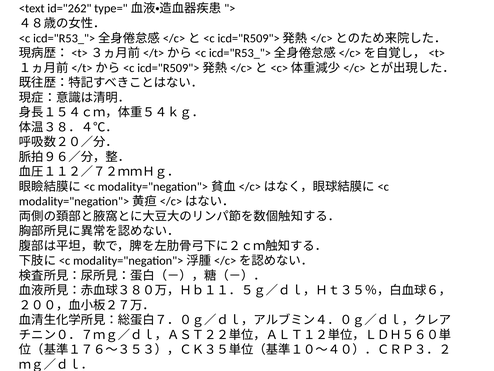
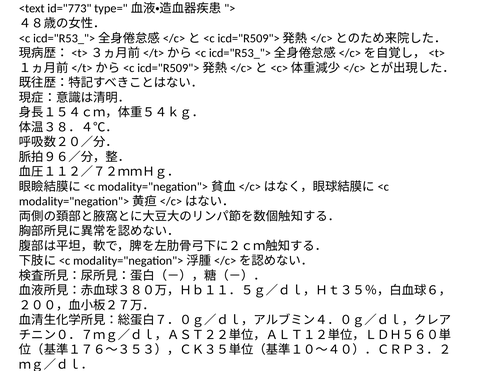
id="262: id="262 -> id="773 (69, 9)
